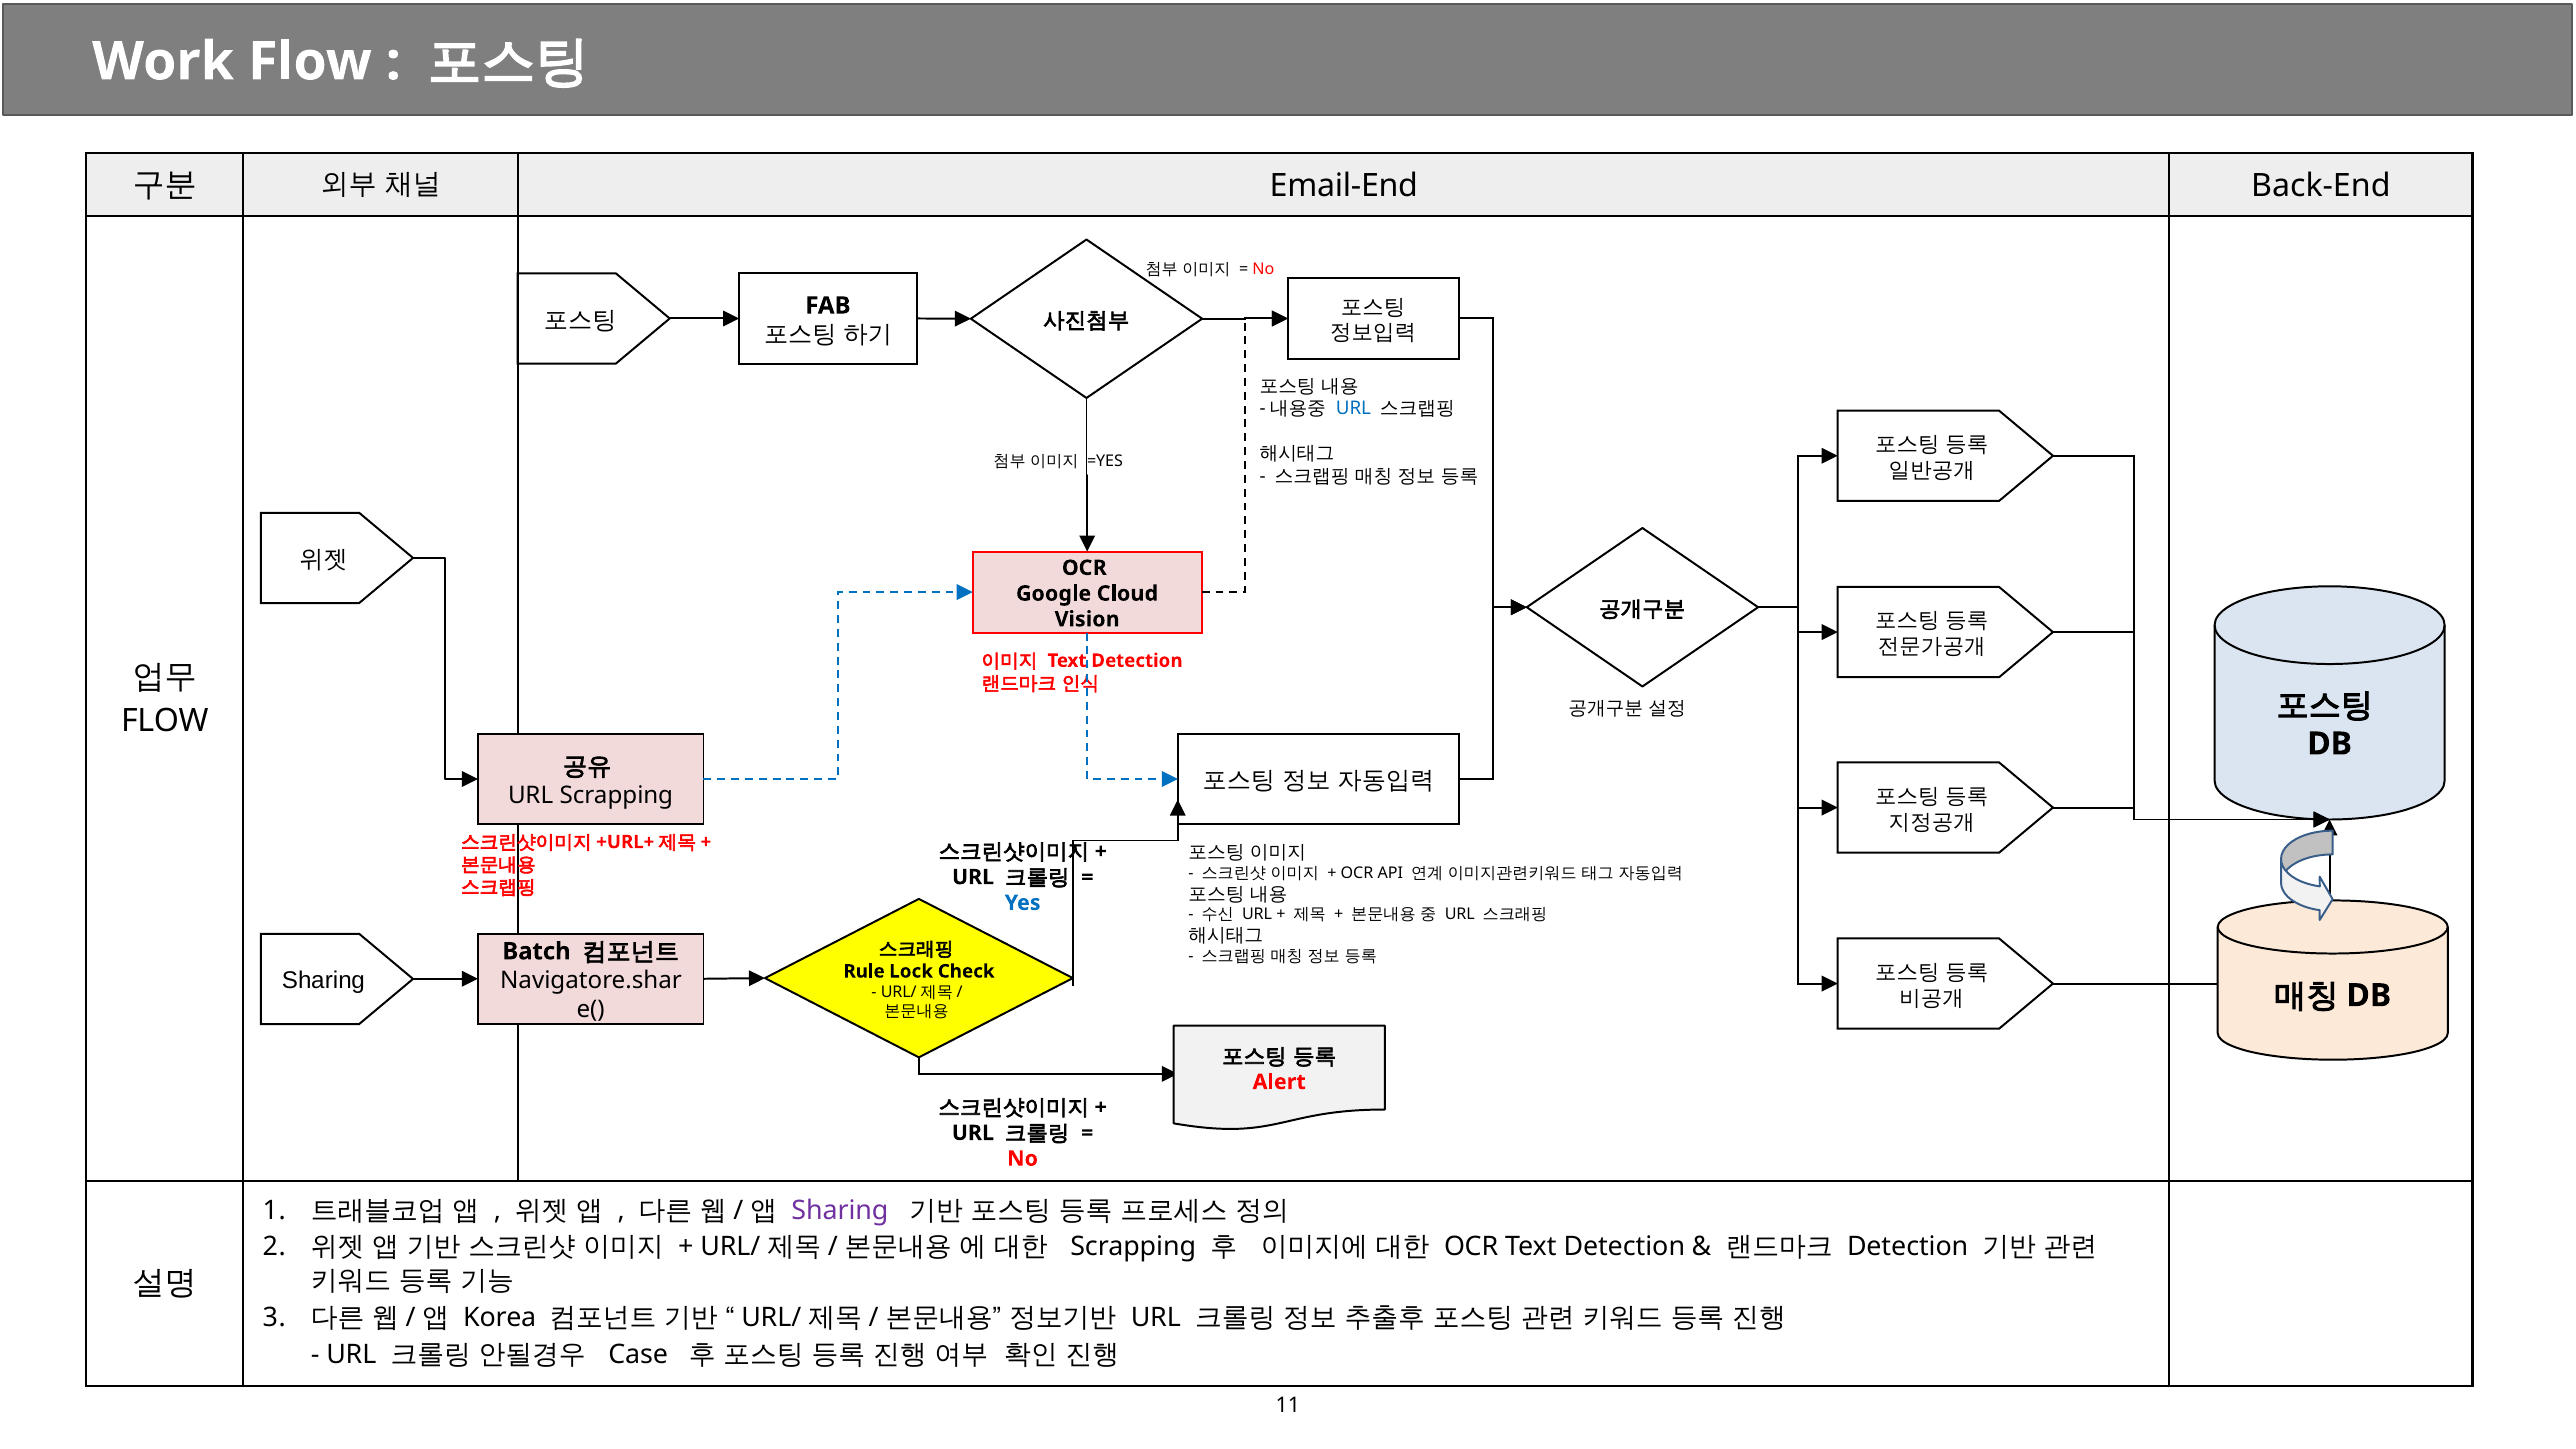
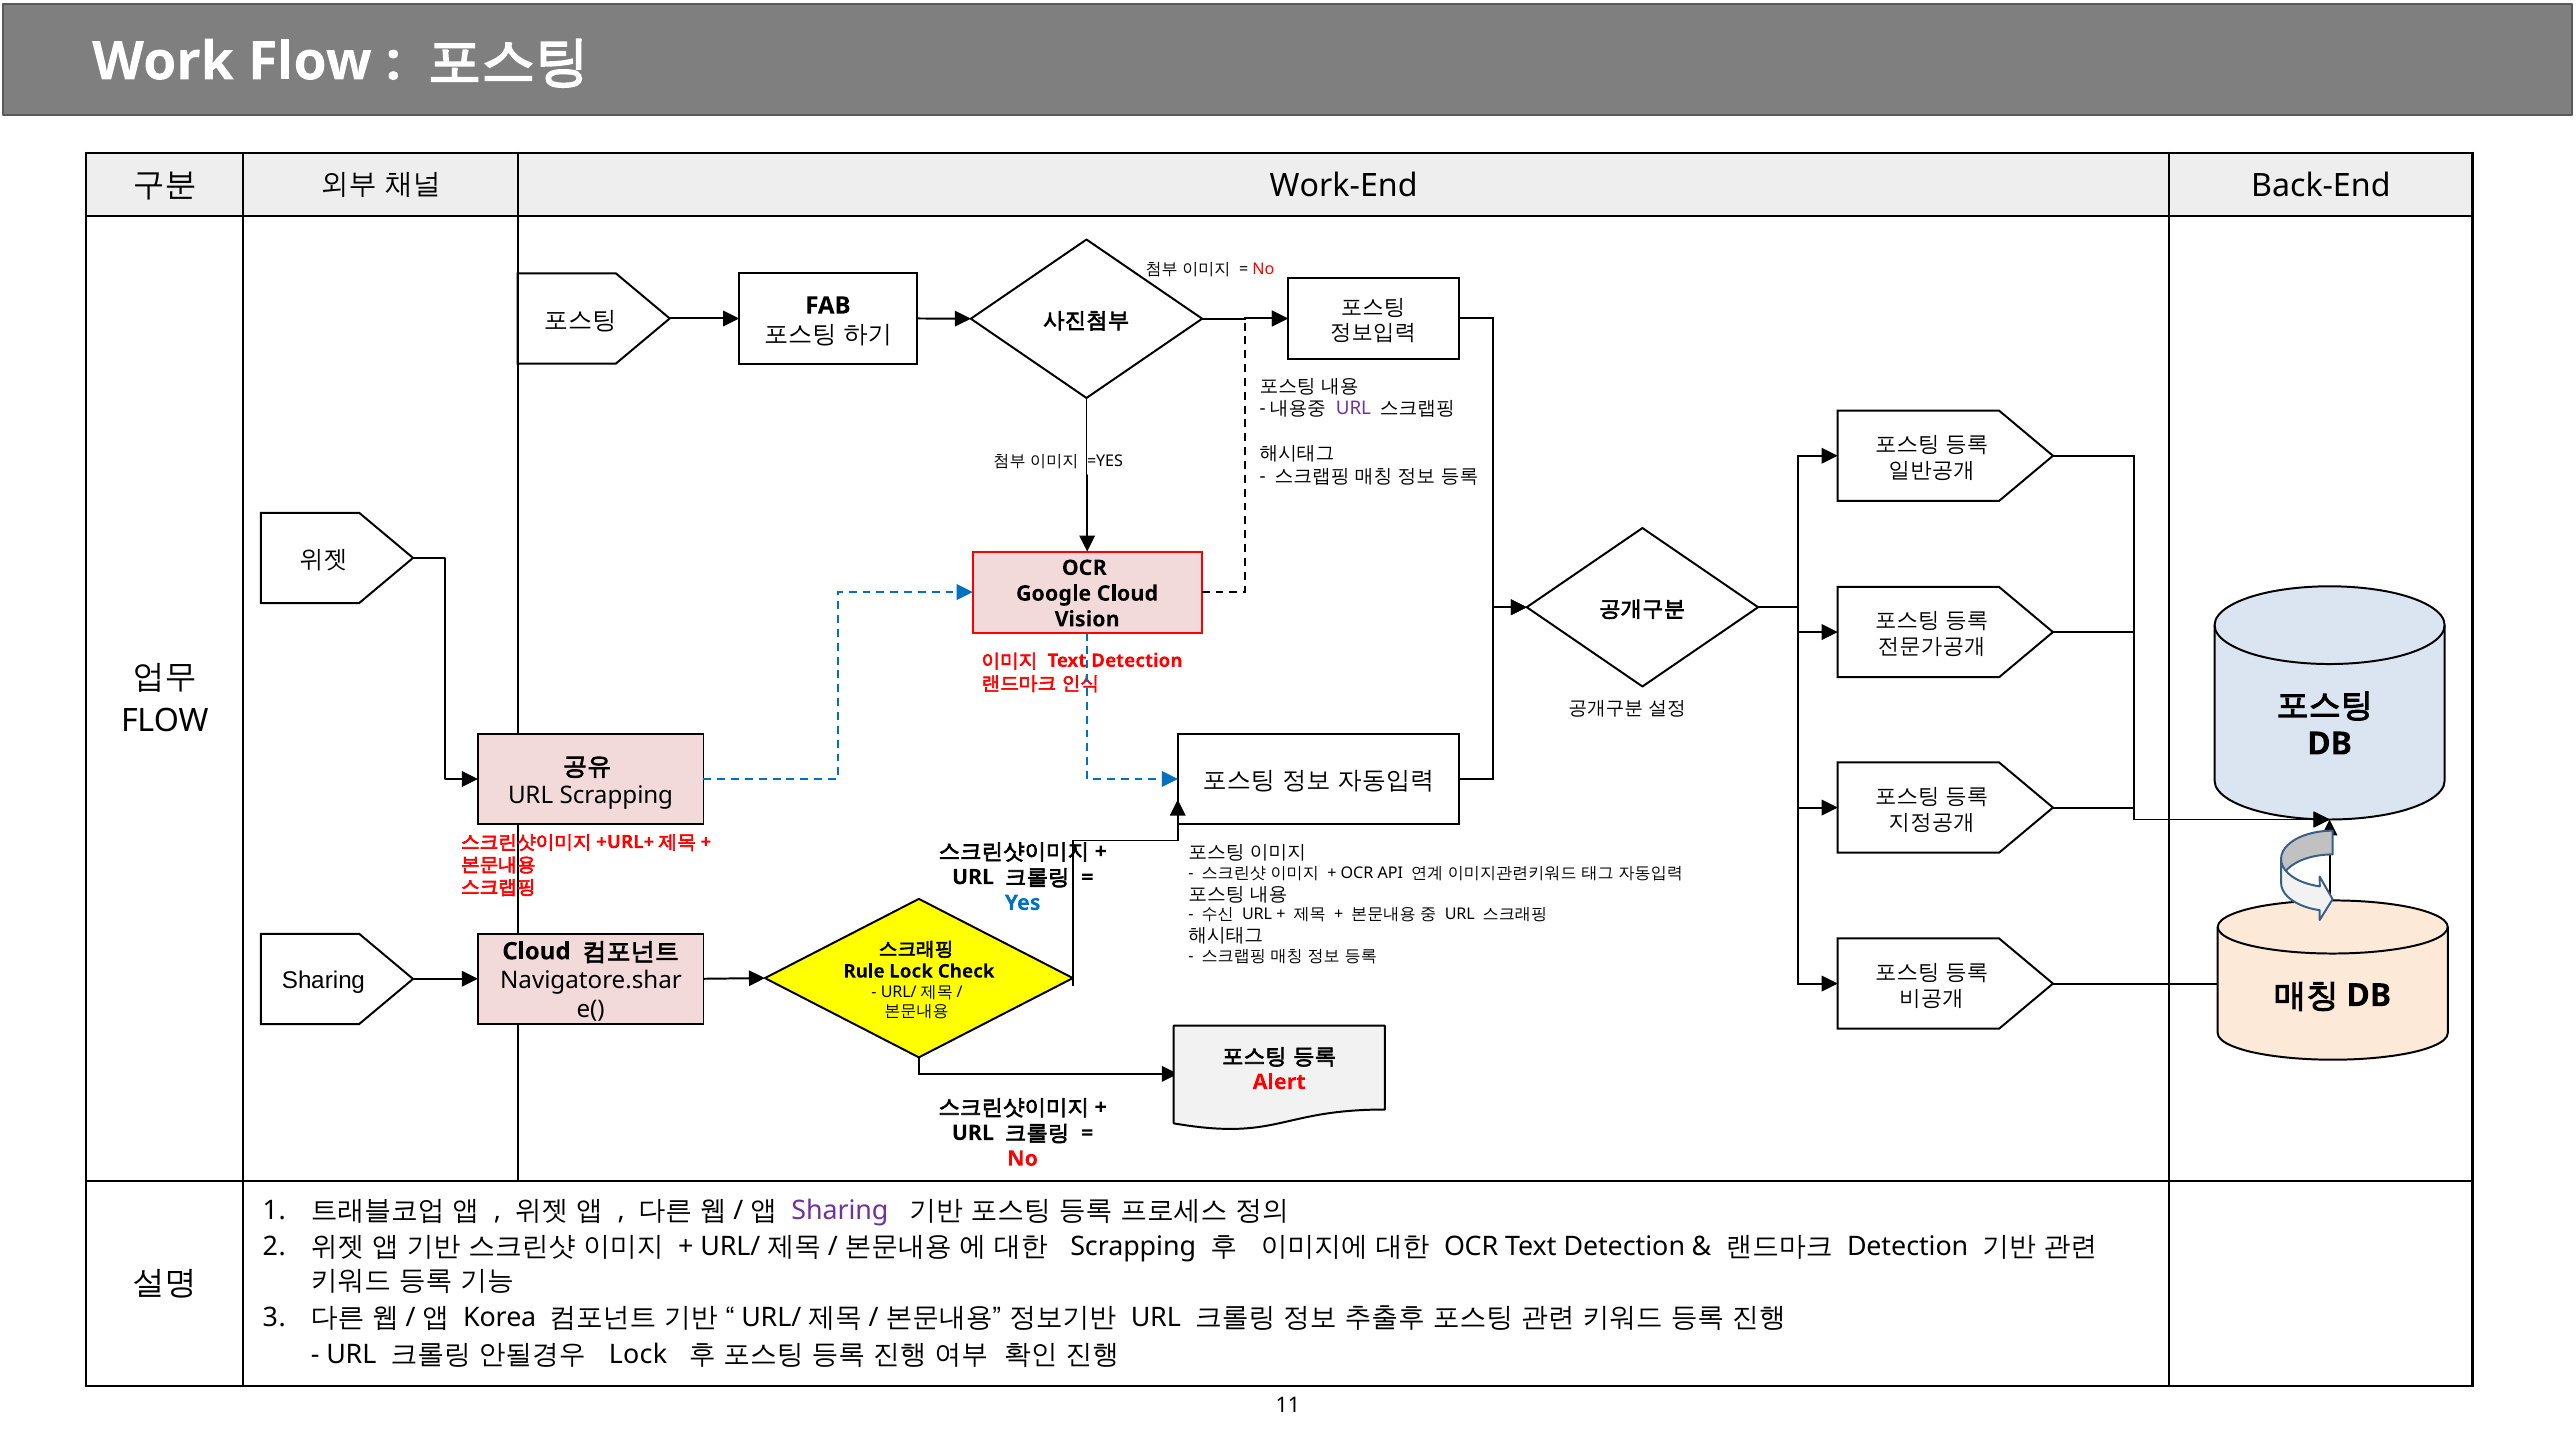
Email-End: Email-End -> Work-End (1344, 186)
URL colour: blue -> purple (1353, 408)
Batch: Batch -> Cloud (536, 951)
Case: Case -> Lock (638, 1354)
